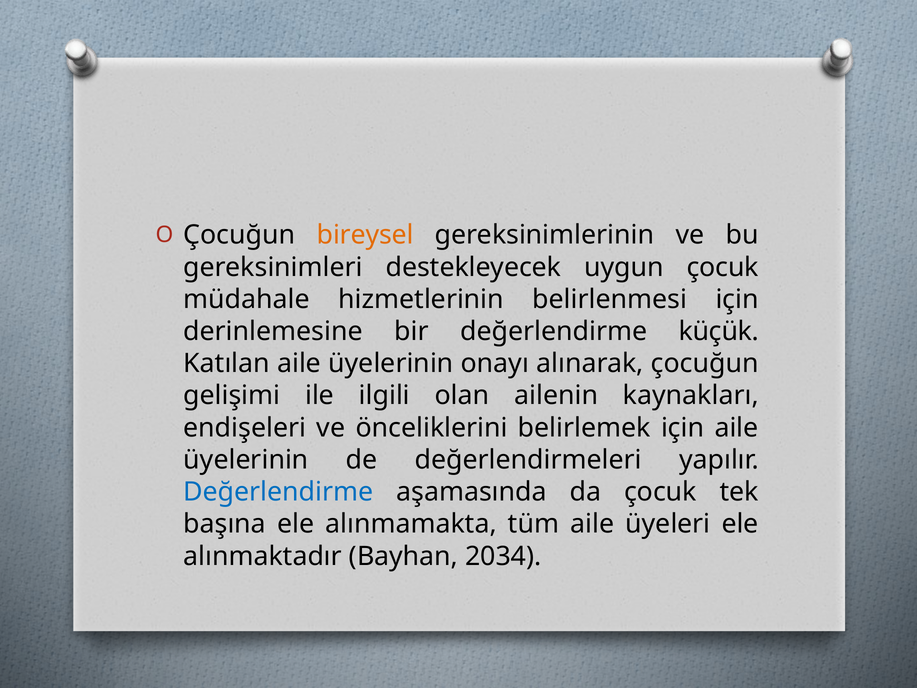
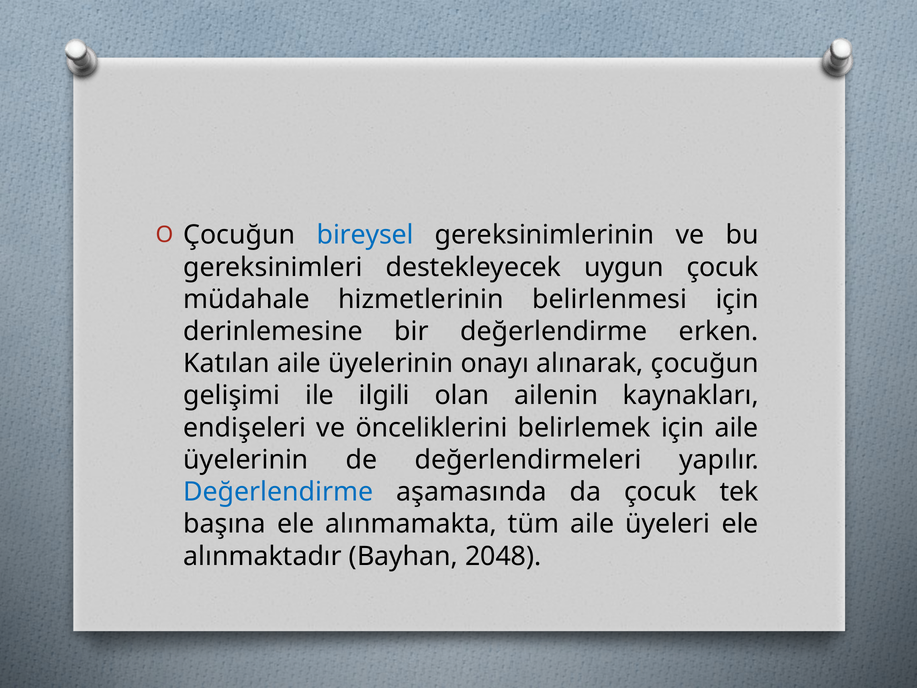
bireysel colour: orange -> blue (365, 235)
küçük: küçük -> erken (719, 331)
2034: 2034 -> 2048 (503, 556)
